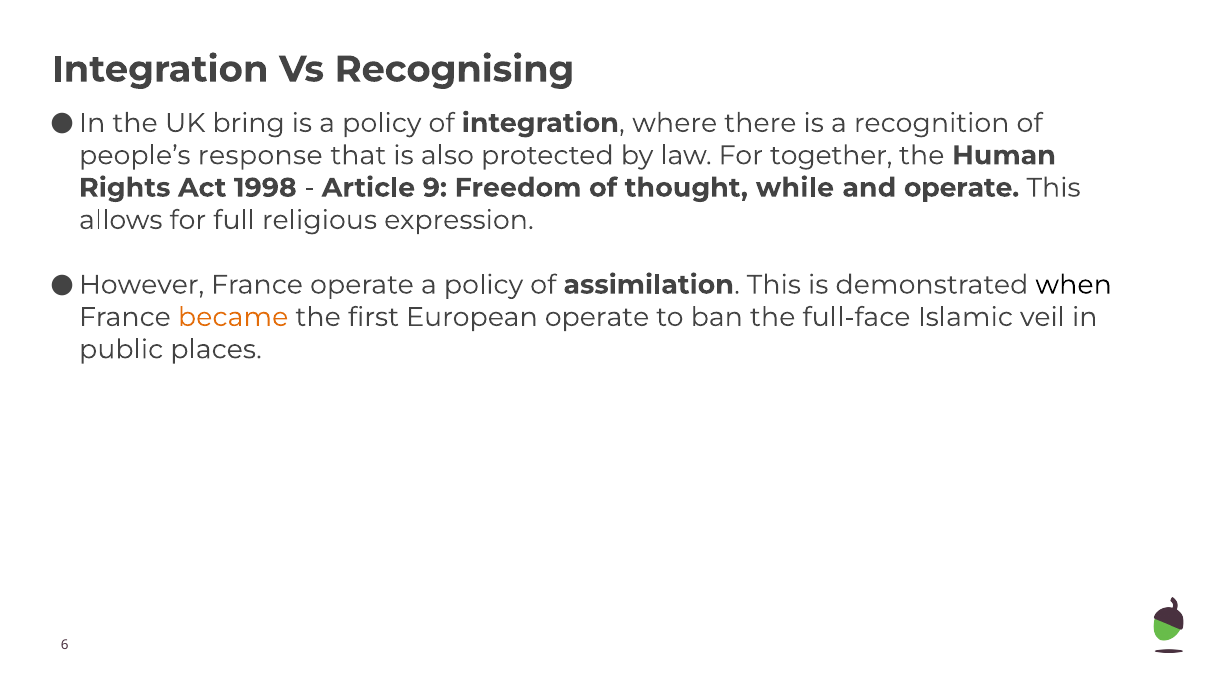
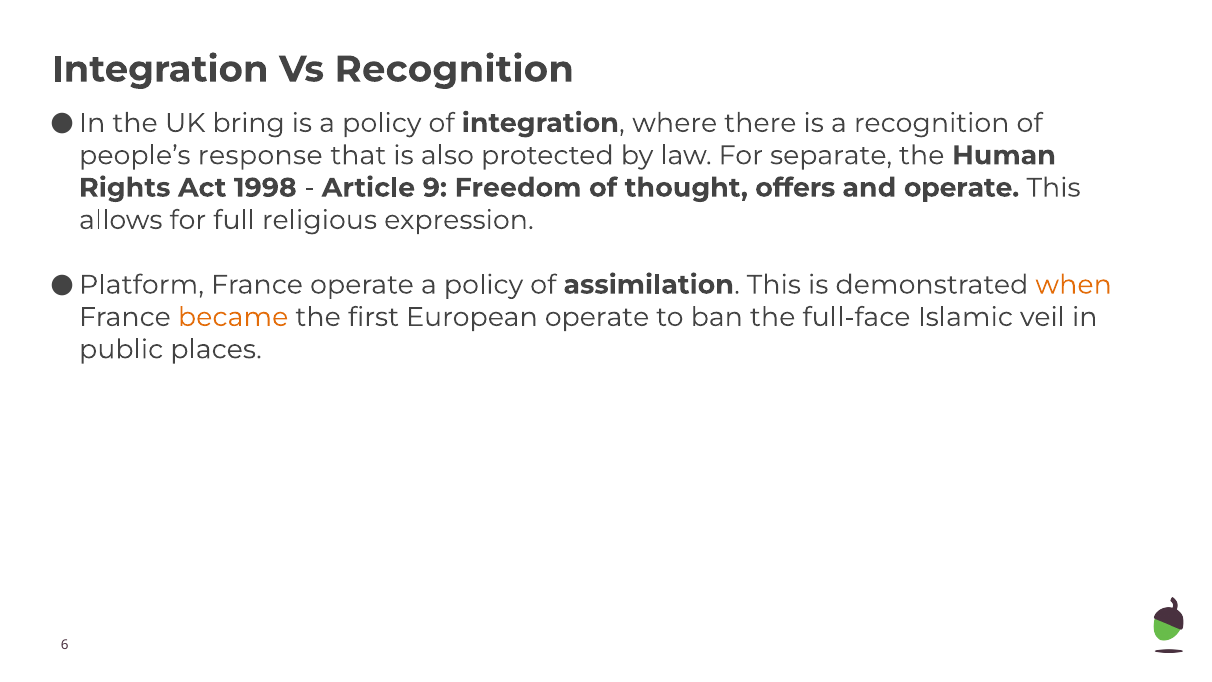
Vs Recognising: Recognising -> Recognition (454, 69)
together: together -> separate (831, 155)
while: while -> offers (795, 188)
However: However -> Platform (141, 285)
when colour: black -> orange (1074, 285)
